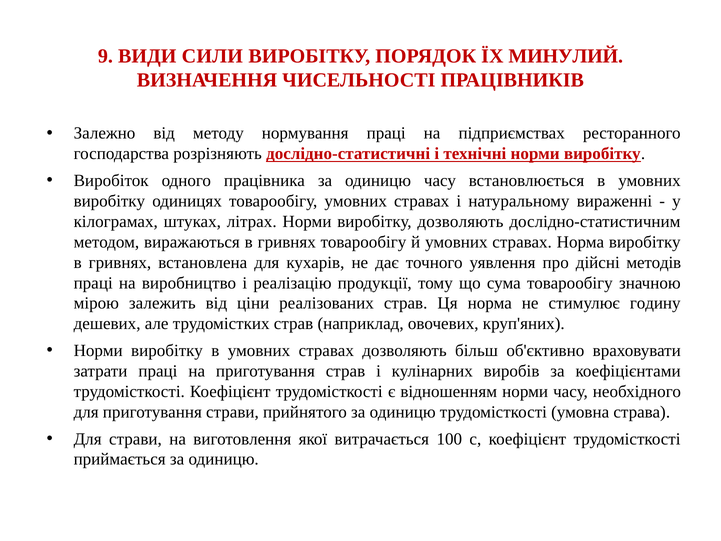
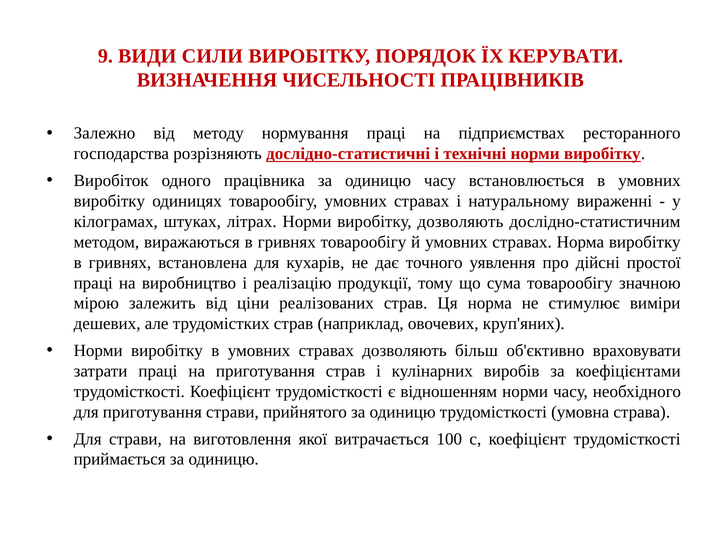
МИНУЛИЙ: МИНУЛИЙ -> КЕРУВАТИ (566, 56)
методів: методів -> простої (654, 262)
годину: годину -> виміри (655, 303)
